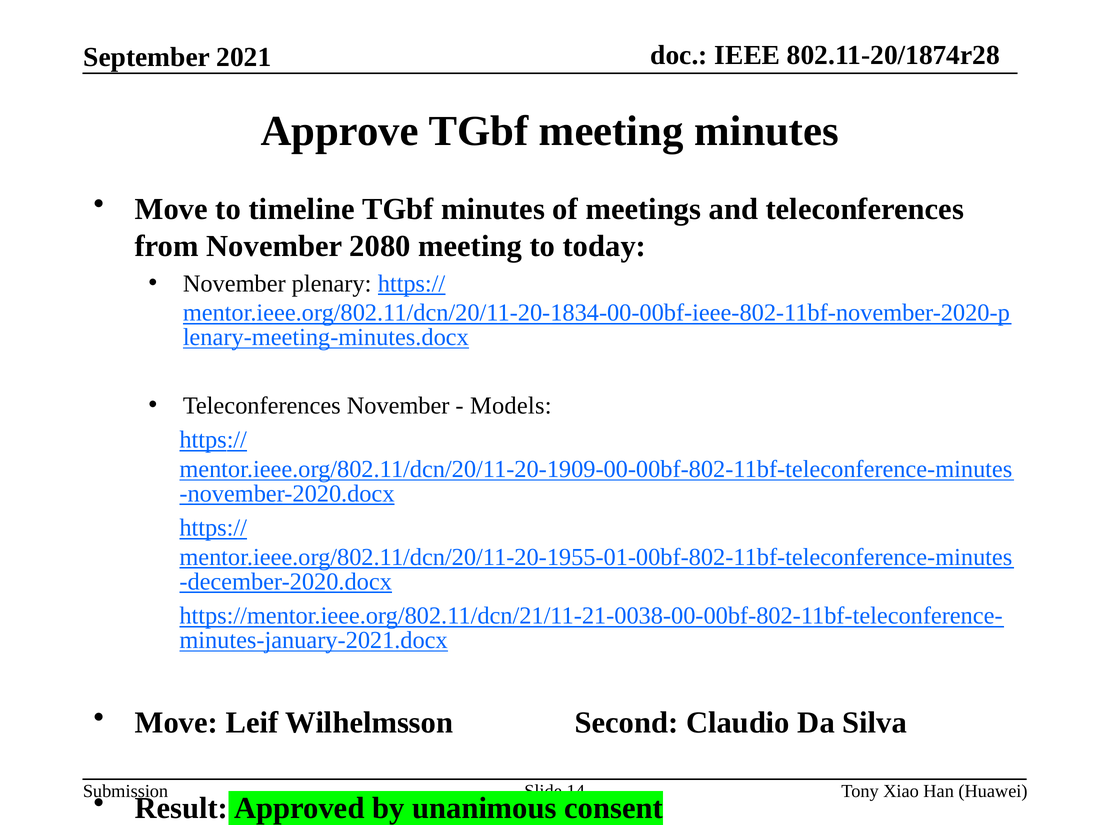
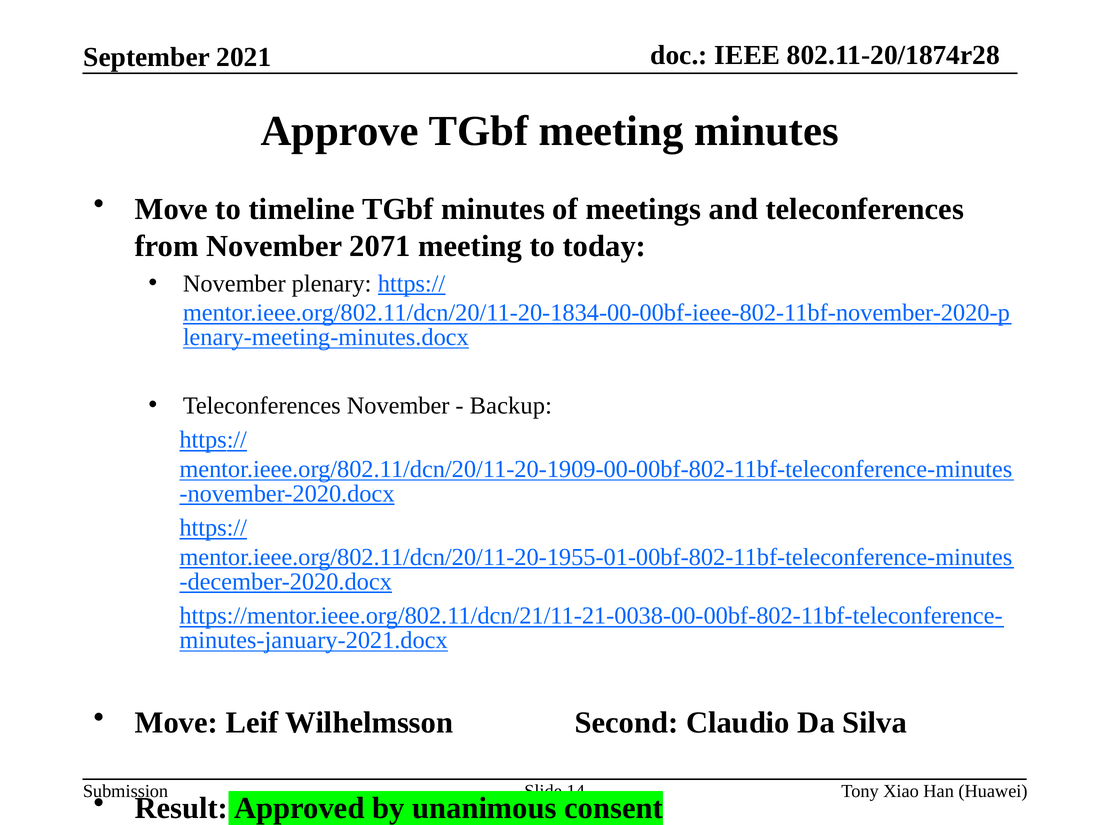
2080: 2080 -> 2071 (380, 246)
Models: Models -> Backup (511, 406)
